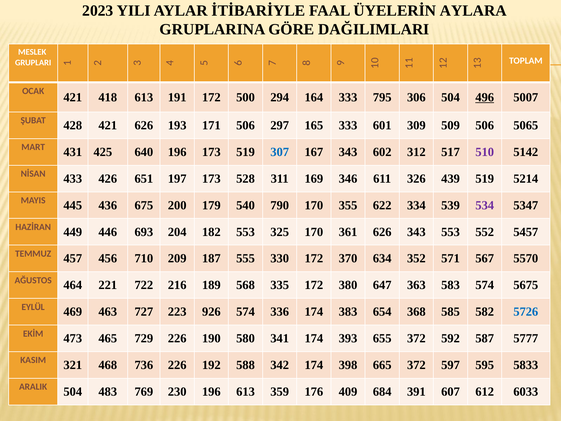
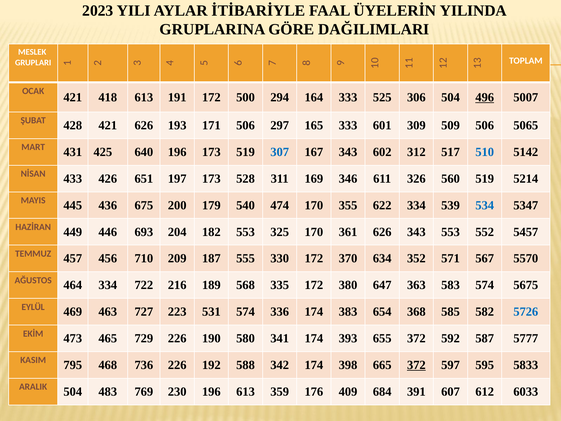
AYLARA: AYLARA -> YILINDA (473, 11)
795: 795 -> 525 (382, 97)
510 colour: purple -> blue (485, 152)
439: 439 -> 560 (451, 179)
790: 790 -> 474 (280, 205)
534 colour: purple -> blue (485, 205)
464 221: 221 -> 334 (108, 285)
926: 926 -> 531 (211, 312)
321: 321 -> 795 (73, 365)
372 underline: none -> present (416, 365)
